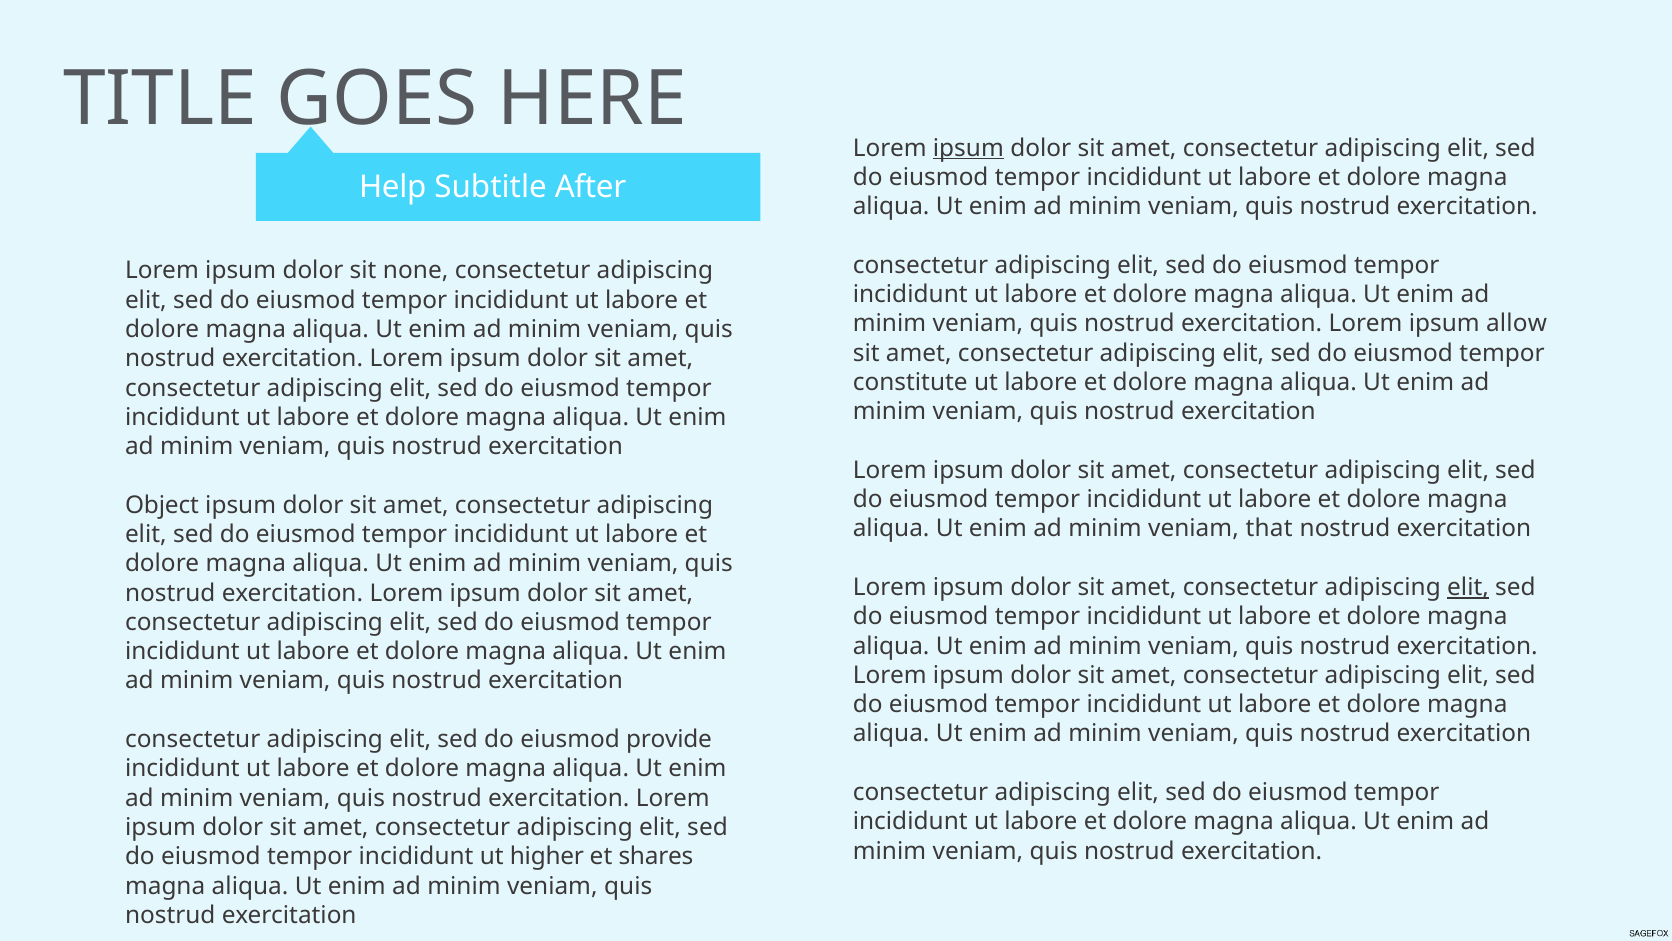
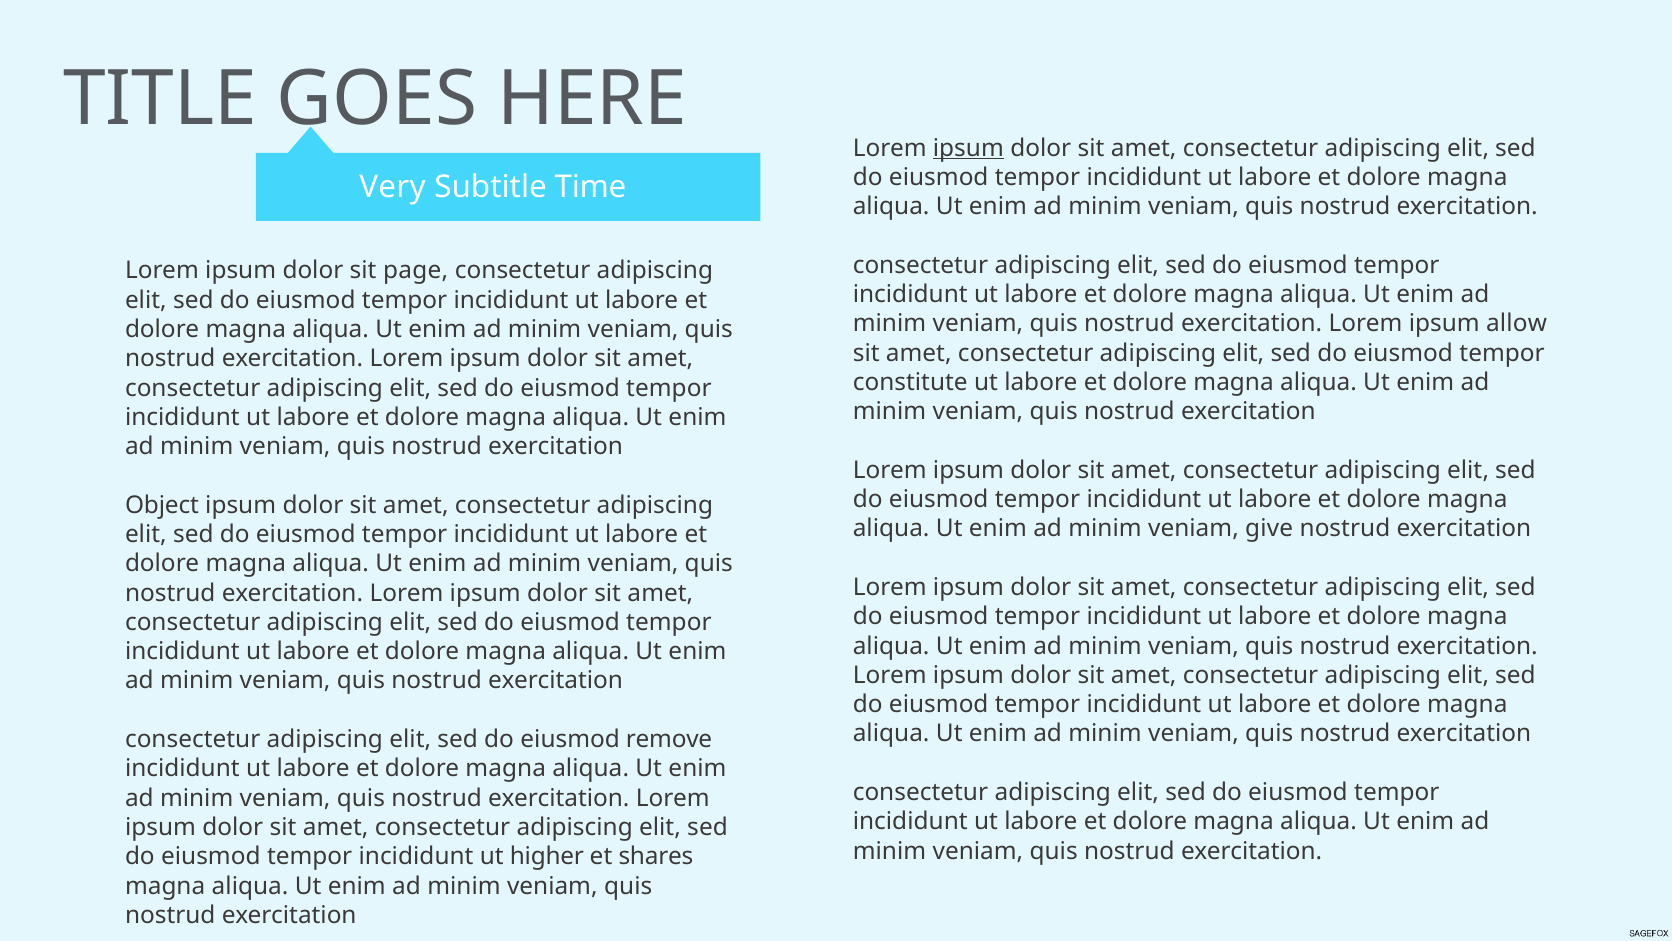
Help: Help -> Very (392, 187)
After: After -> Time (591, 187)
none: none -> page (416, 271)
that: that -> give (1269, 529)
elit underline: present -> none (1468, 587)
provide: provide -> remove (669, 739)
